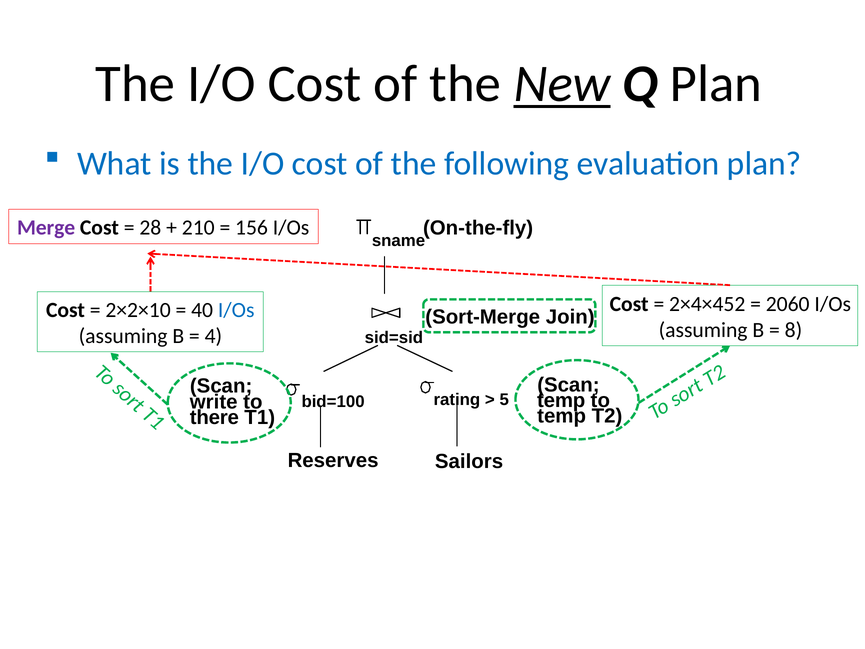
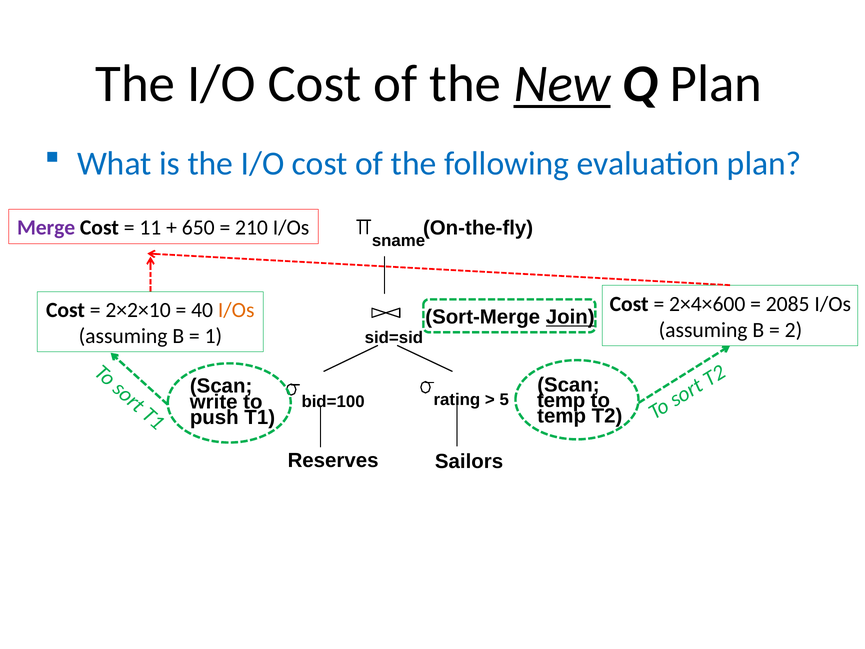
28: 28 -> 11 (150, 228)
210: 210 -> 650 (198, 228)
156: 156 -> 210 (252, 228)
2×4×452: 2×4×452 -> 2×4×600 (707, 304)
2060: 2060 -> 2085 (788, 304)
I/Os colour: blue -> orange (236, 310)
Join underline: none -> present (570, 317)
8: 8 -> 2 (793, 330)
4: 4 -> 1 (213, 336)
there: there -> push (214, 417)
